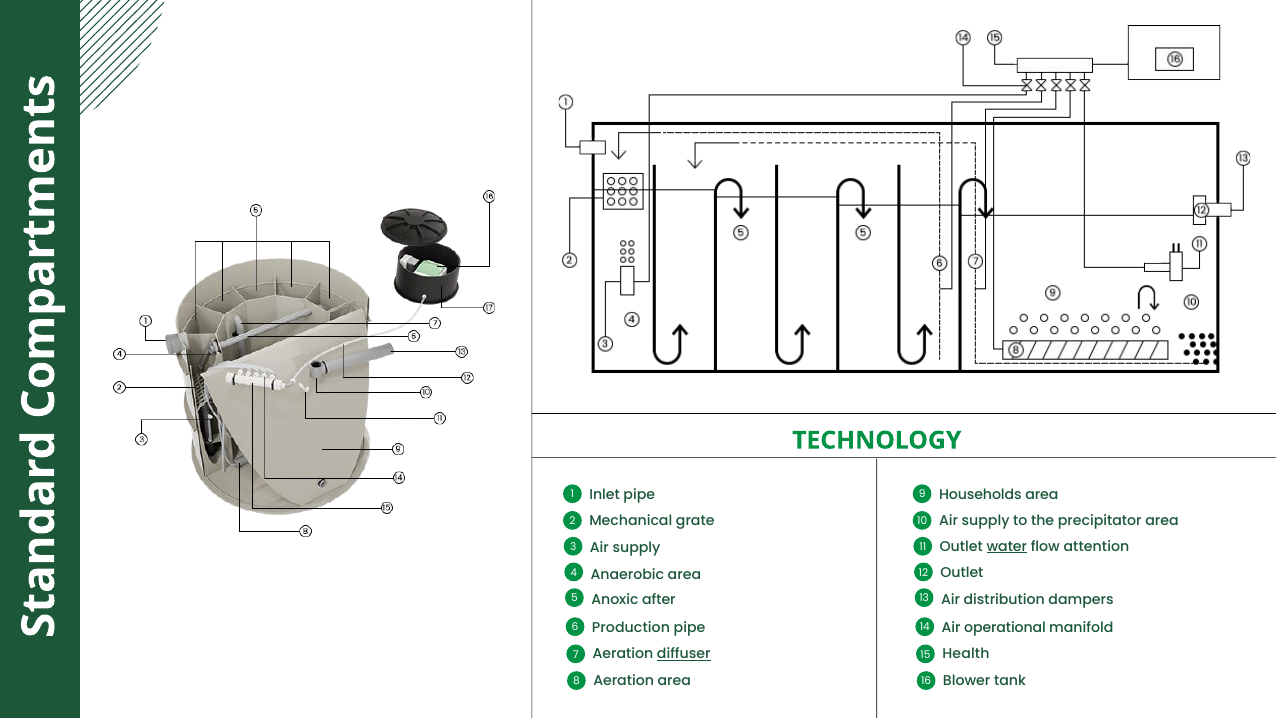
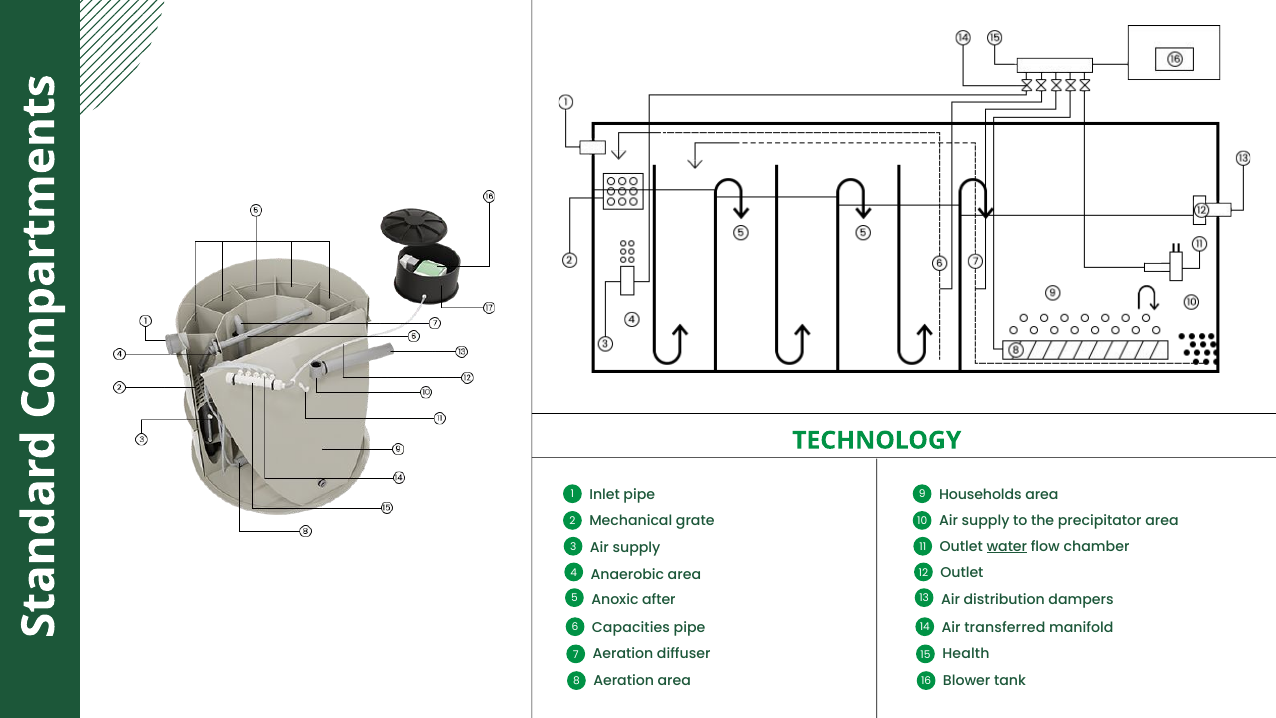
attention: attention -> chamber (1097, 546)
Production: Production -> Capacities (631, 627)
operational: operational -> transferred (1005, 627)
diffuser underline: present -> none (684, 654)
